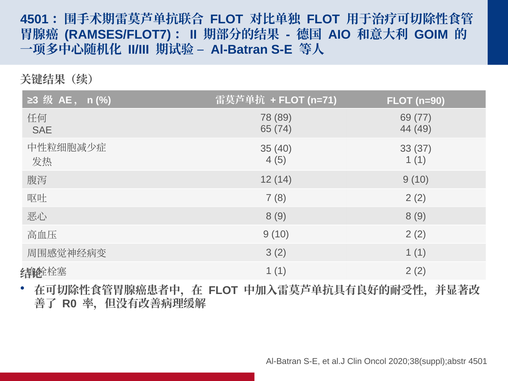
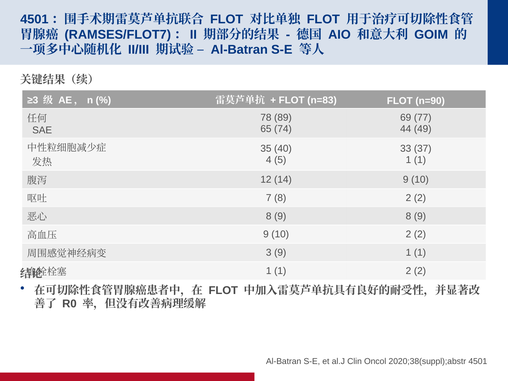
n=71: n=71 -> n=83 (322, 100)
3 2: 2 -> 9 (280, 253)
